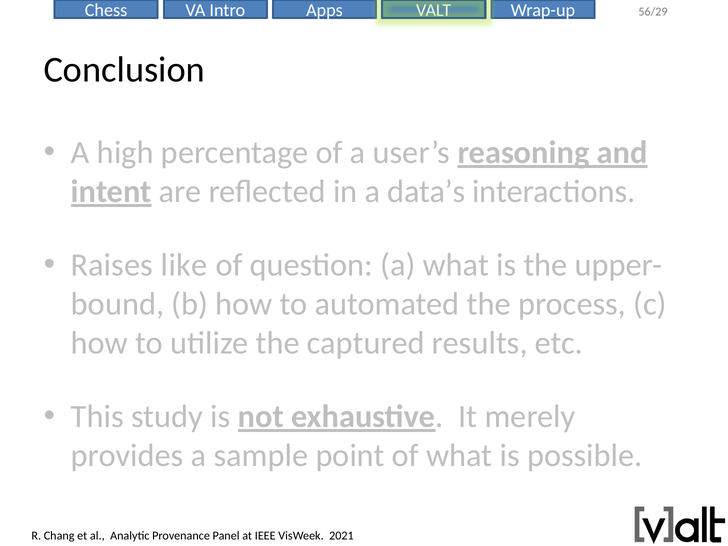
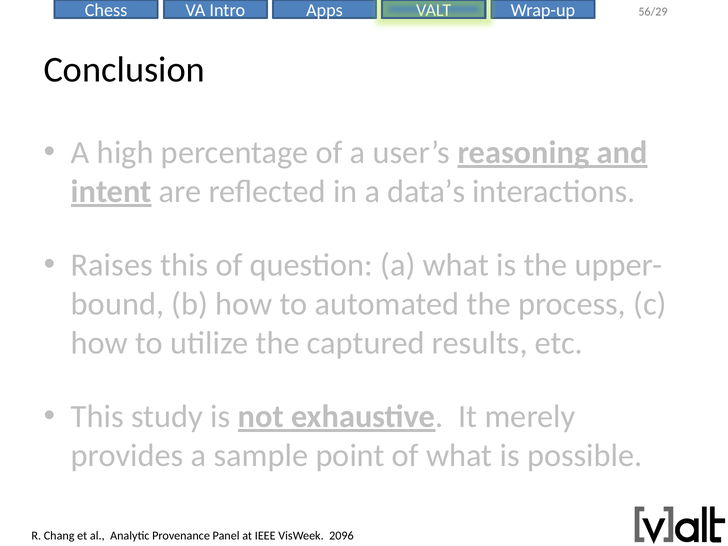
Raises like: like -> this (184, 265)
2021: 2021 -> 2096 (341, 536)
